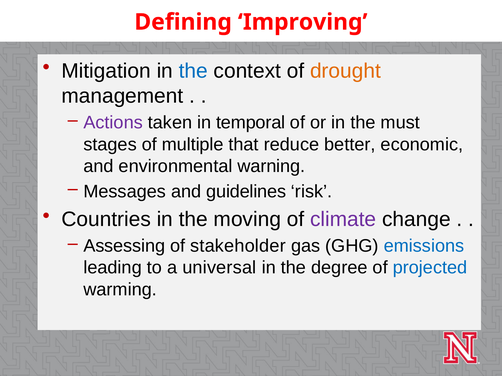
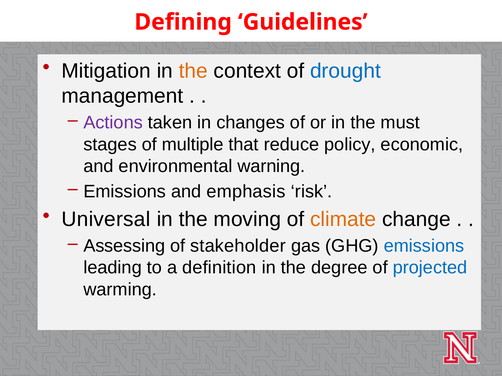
Improving: Improving -> Guidelines (303, 22)
the colour: blue -> orange (193, 71)
drought colour: orange -> blue (345, 71)
temporal: temporal -> changes (251, 123)
better: better -> policy (350, 145)
Messages: Messages -> Emissions (125, 192)
guidelines: guidelines -> emphasis (246, 192)
Countries: Countries -> Universal (106, 219)
climate colour: purple -> orange (343, 219)
universal: universal -> definition (219, 268)
